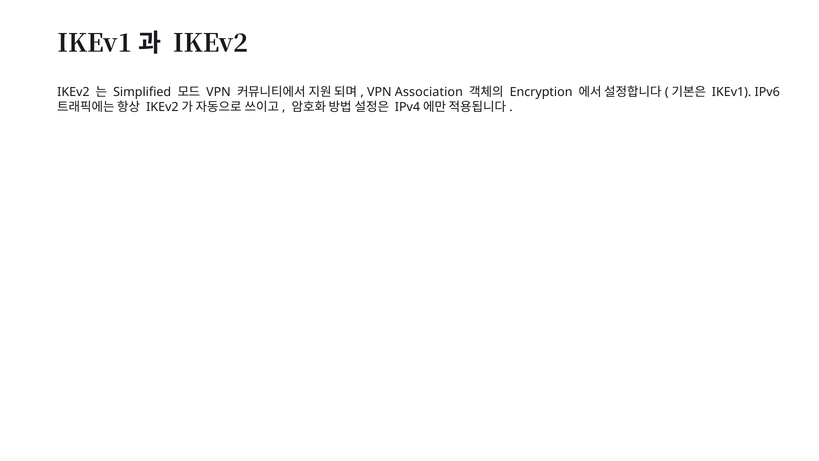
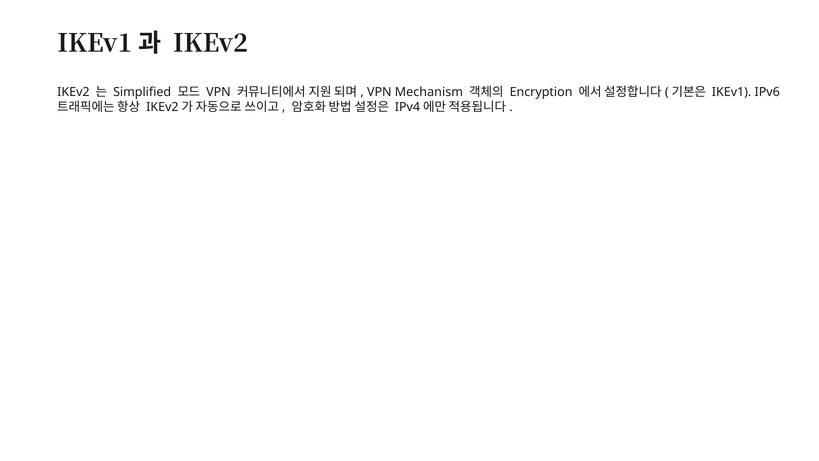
Association: Association -> Mechanism (429, 92)
